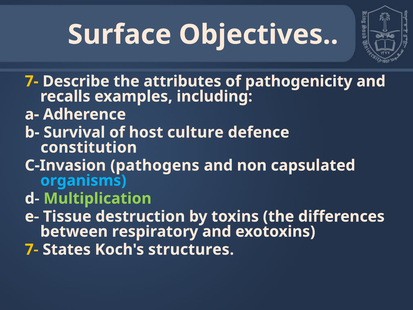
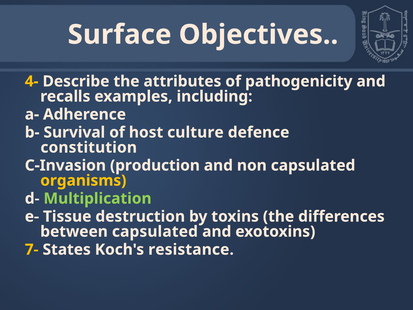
7-: 7- -> 4- (32, 81)
pathogens: pathogens -> production (155, 165)
organisms colour: light blue -> yellow (83, 180)
between respiratory: respiratory -> capsulated (155, 231)
structures: structures -> resistance (191, 249)
